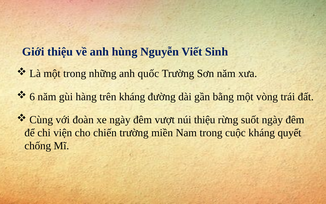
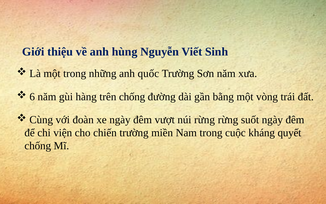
trên kháng: kháng -> chống (132, 97)
núi thiệu: thiệu -> rừng (205, 120)
